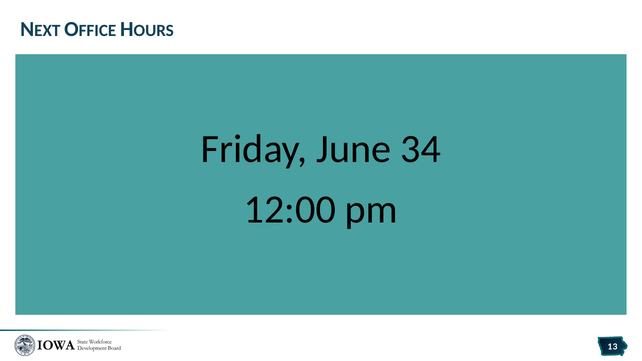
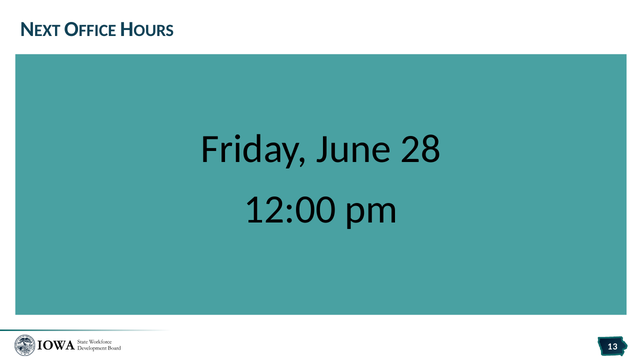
34: 34 -> 28 (421, 149)
